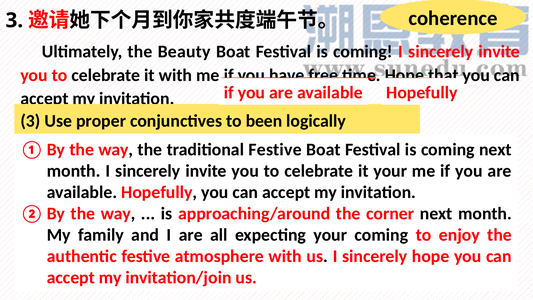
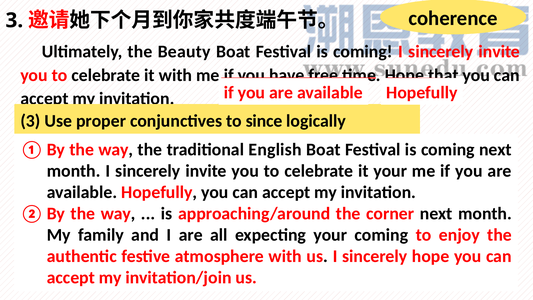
been: been -> since (264, 121)
traditional Festive: Festive -> English (275, 150)
